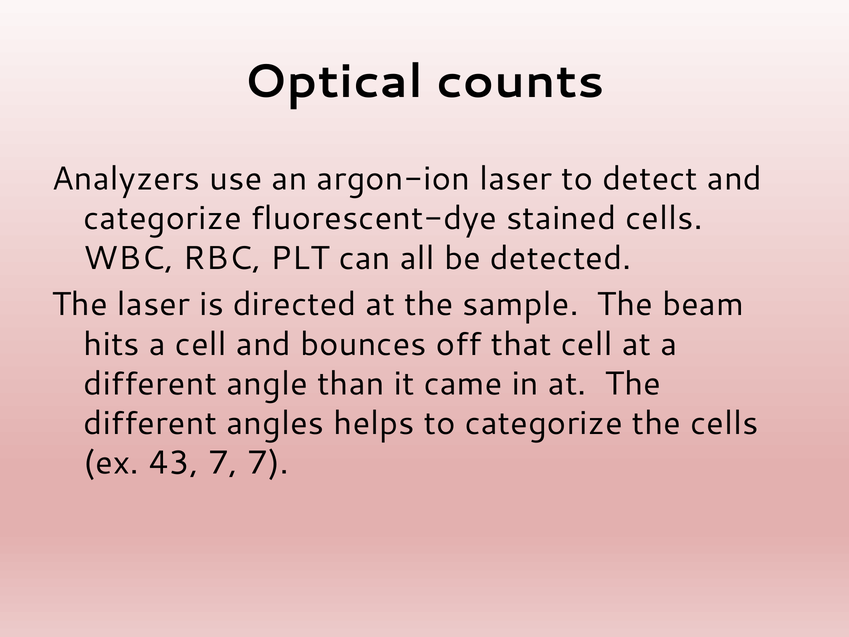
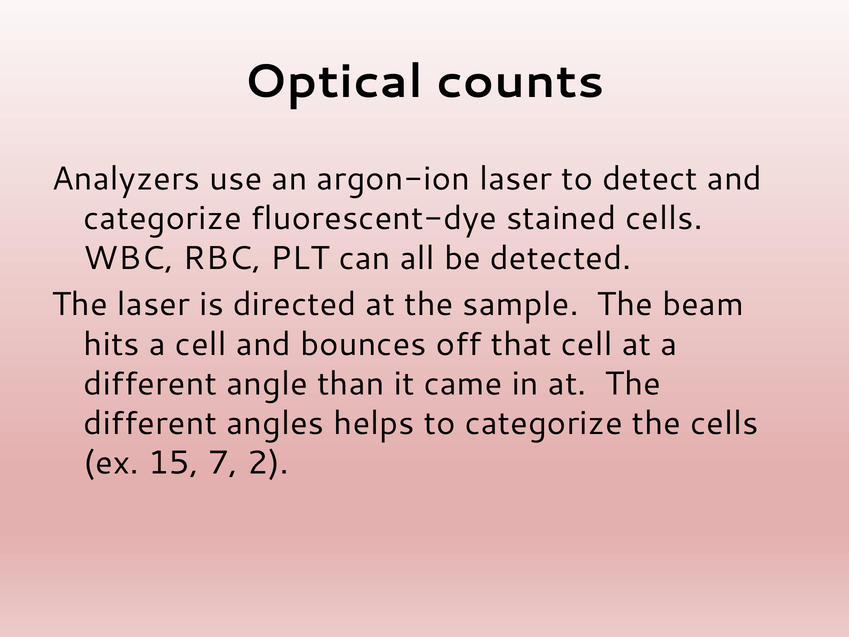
43: 43 -> 15 (174, 463)
7 7: 7 -> 2 (268, 463)
